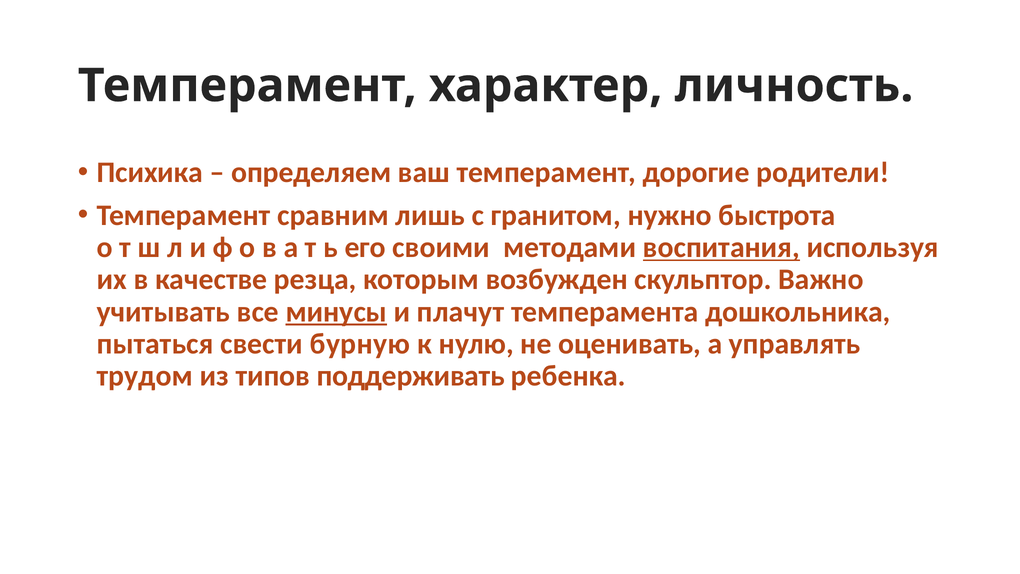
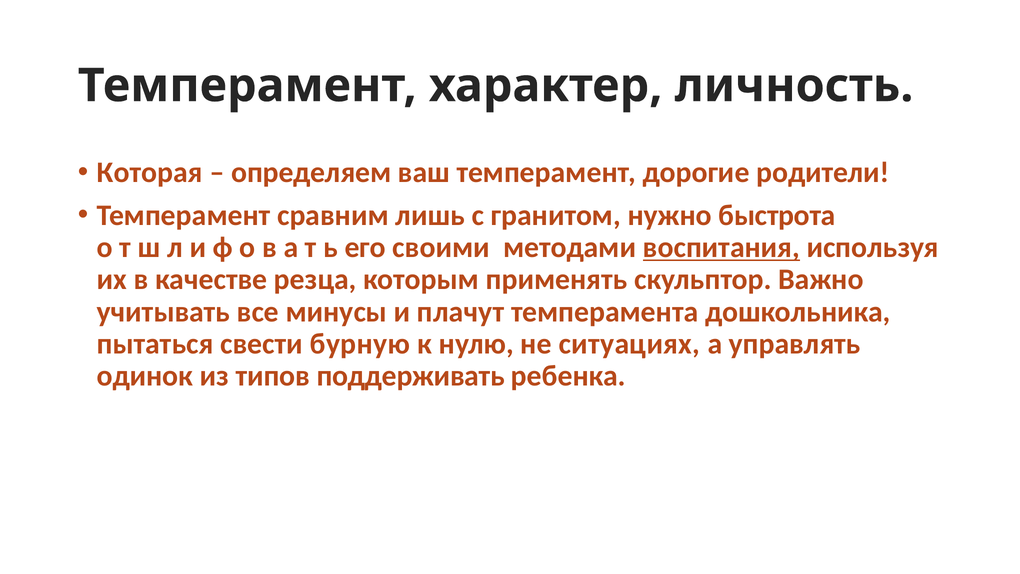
Психика: Психика -> Которая (150, 172)
возбужден: возбужден -> применять (557, 279)
минусы underline: present -> none (336, 312)
оценивать: оценивать -> ситуациях (629, 344)
трудом: трудом -> одинок (145, 376)
